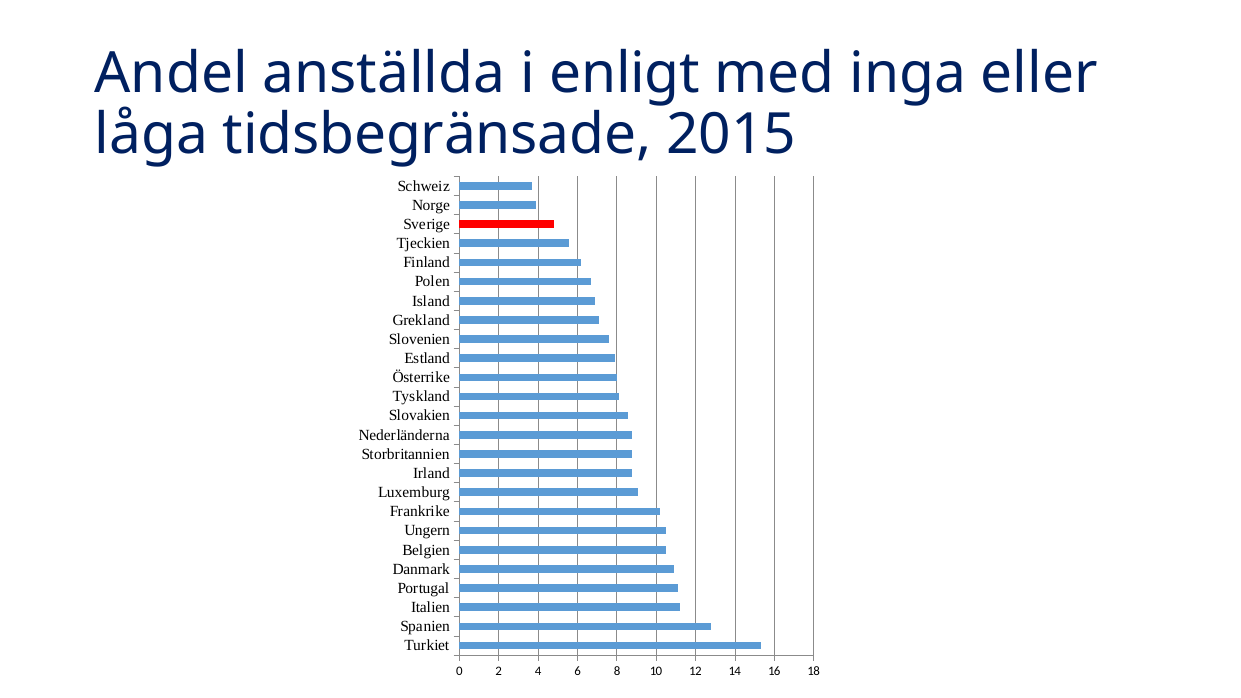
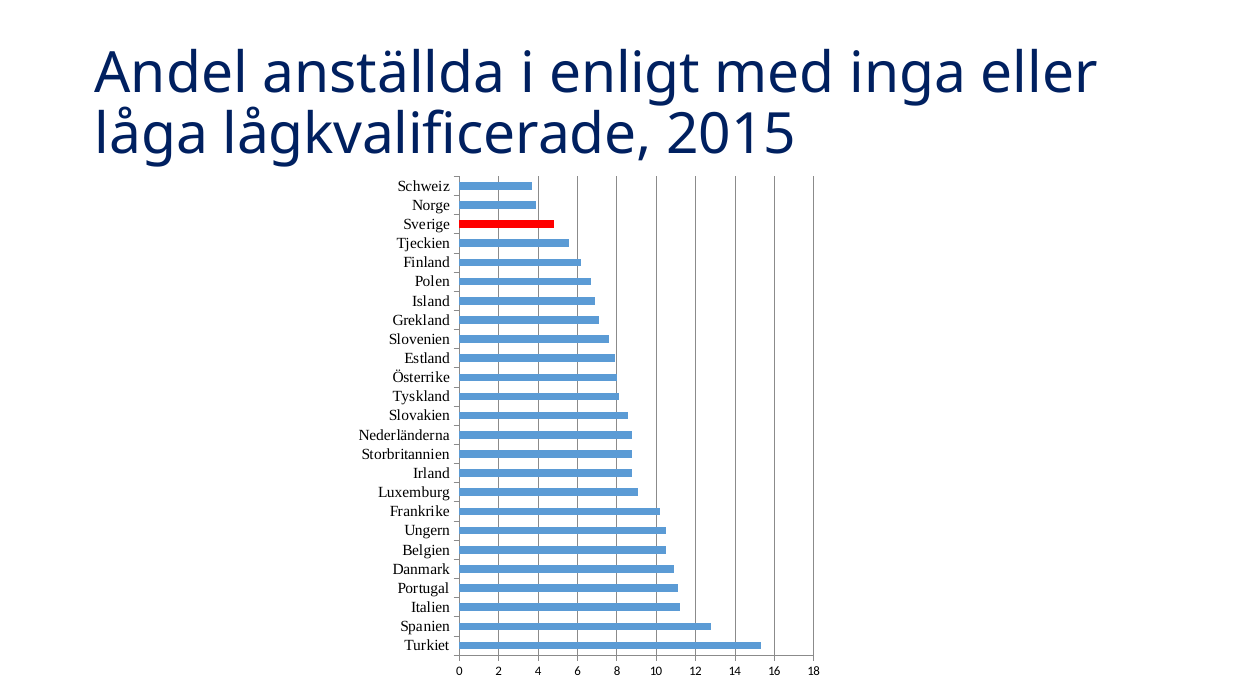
tidsbegränsade: tidsbegränsade -> lågkvalificerade (437, 135)
